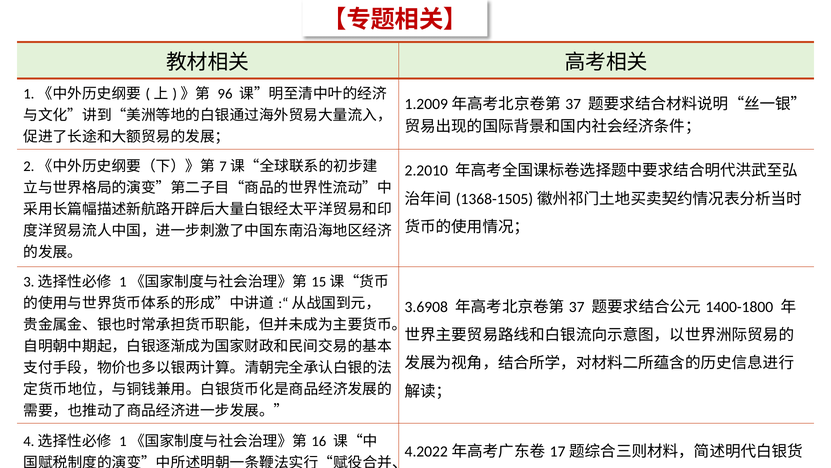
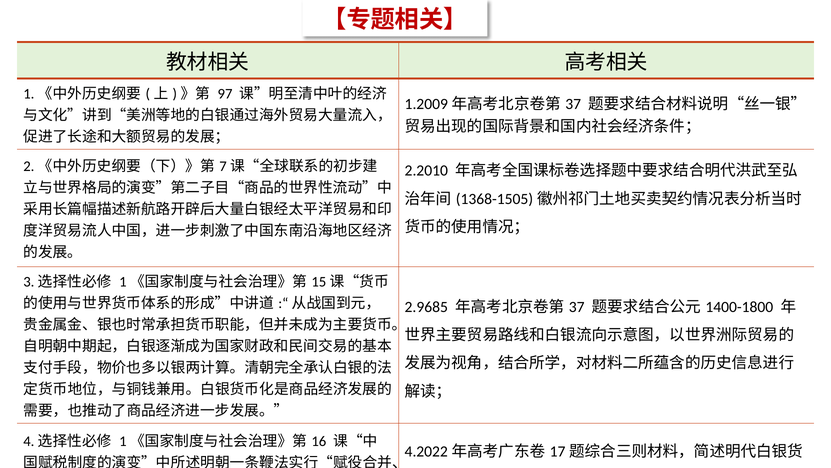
96: 96 -> 97 (225, 94)
3.6908: 3.6908 -> 2.9685 (426, 307)
